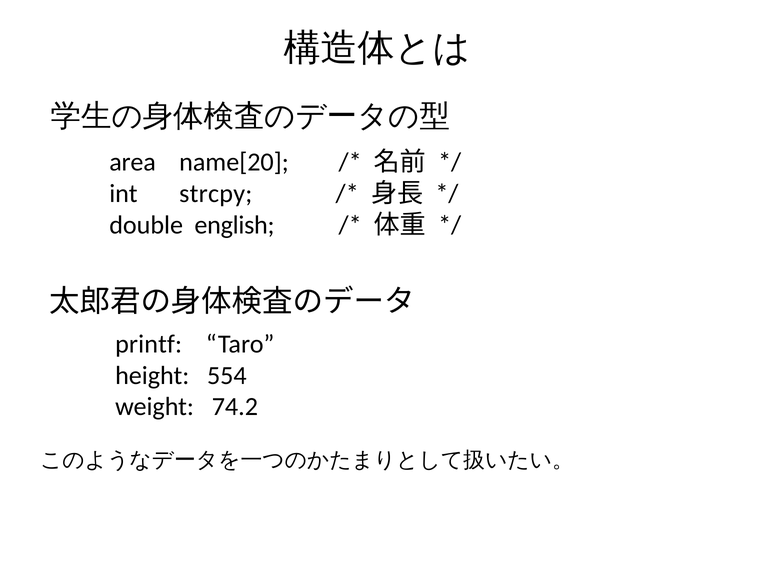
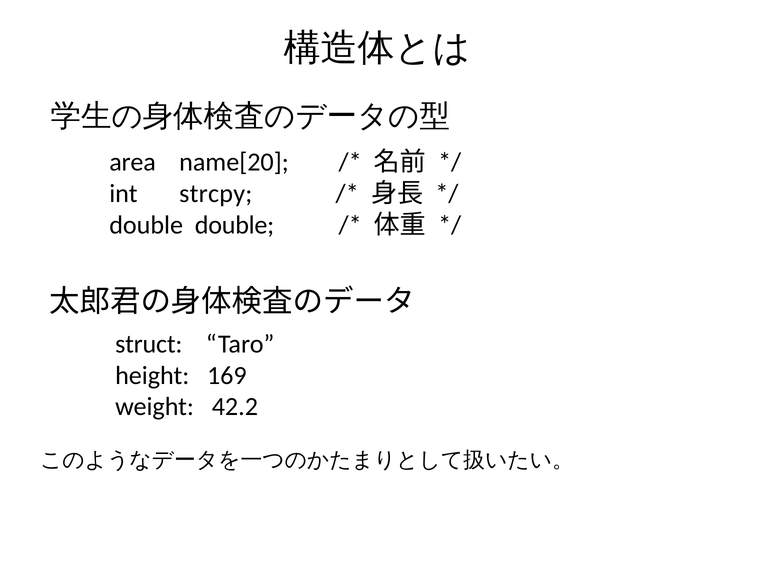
double english: english -> double (235, 225)
printf: printf -> struct (149, 344)
554: 554 -> 169 (227, 375)
74.2: 74.2 -> 42.2 (235, 407)
